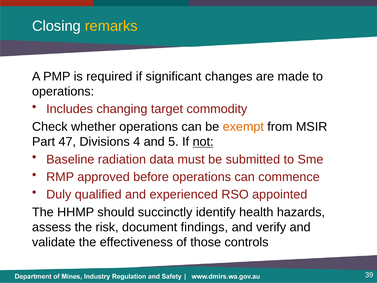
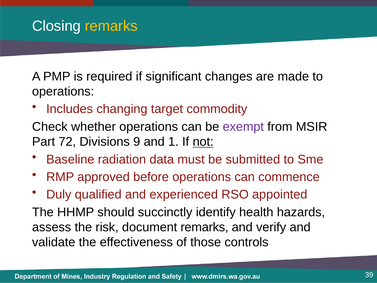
exempt colour: orange -> purple (243, 127)
47: 47 -> 72 (67, 142)
4: 4 -> 9 (137, 142)
5: 5 -> 1 (173, 142)
document findings: findings -> remarks (204, 227)
